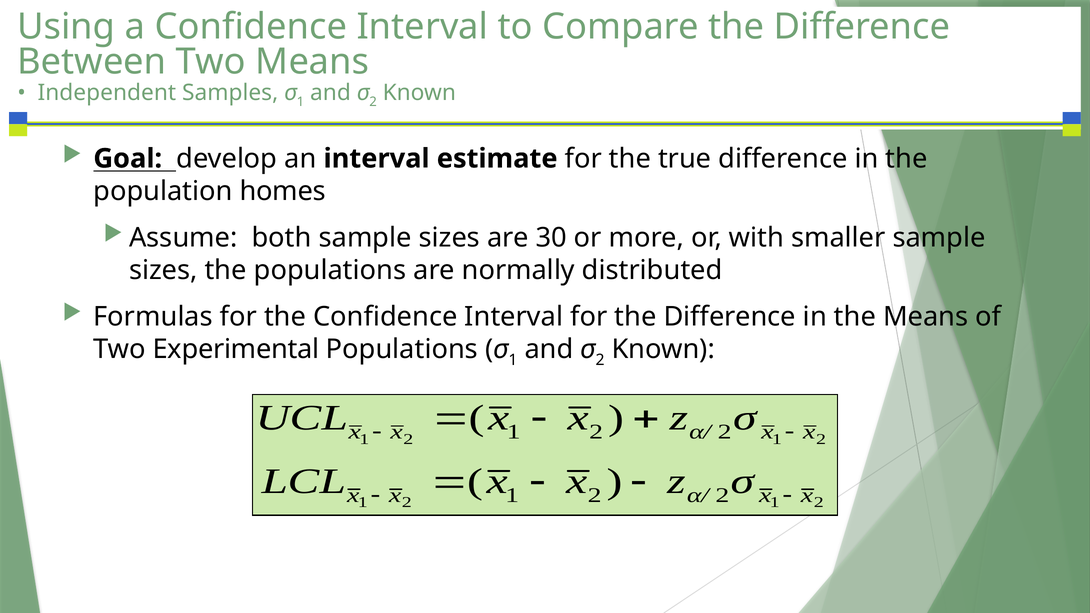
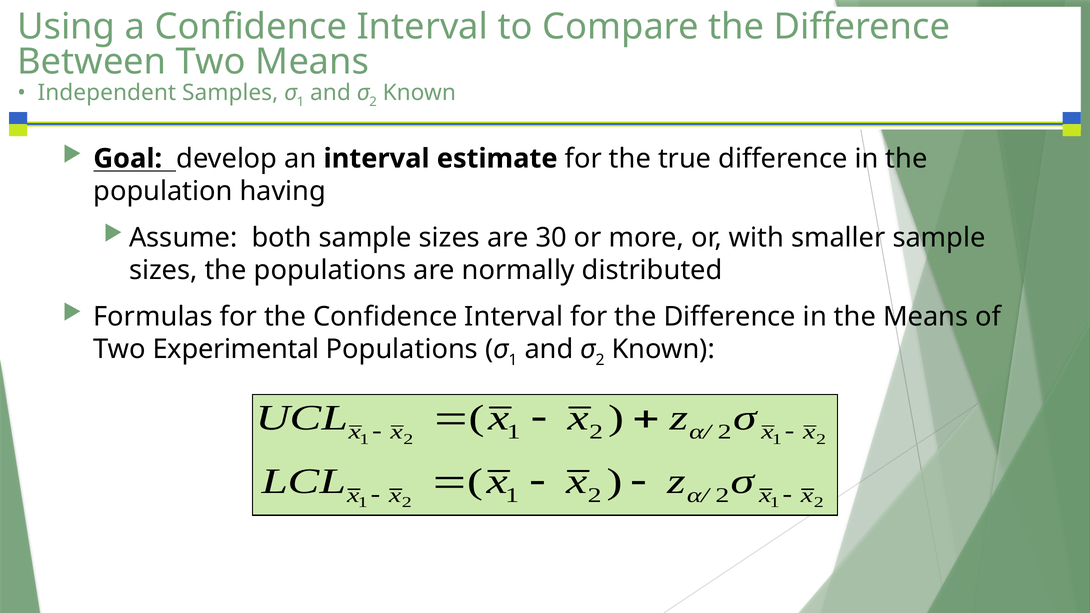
homes: homes -> having (283, 191)
